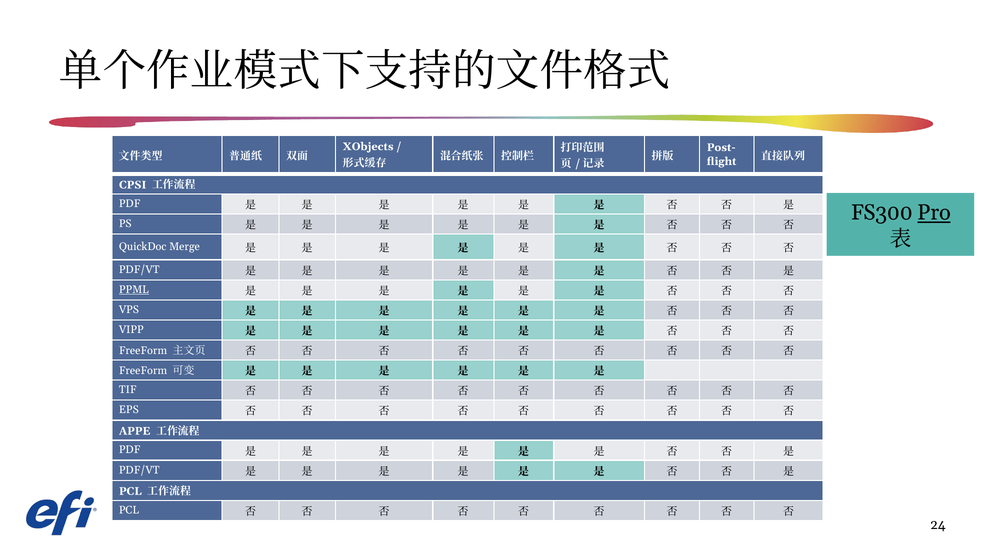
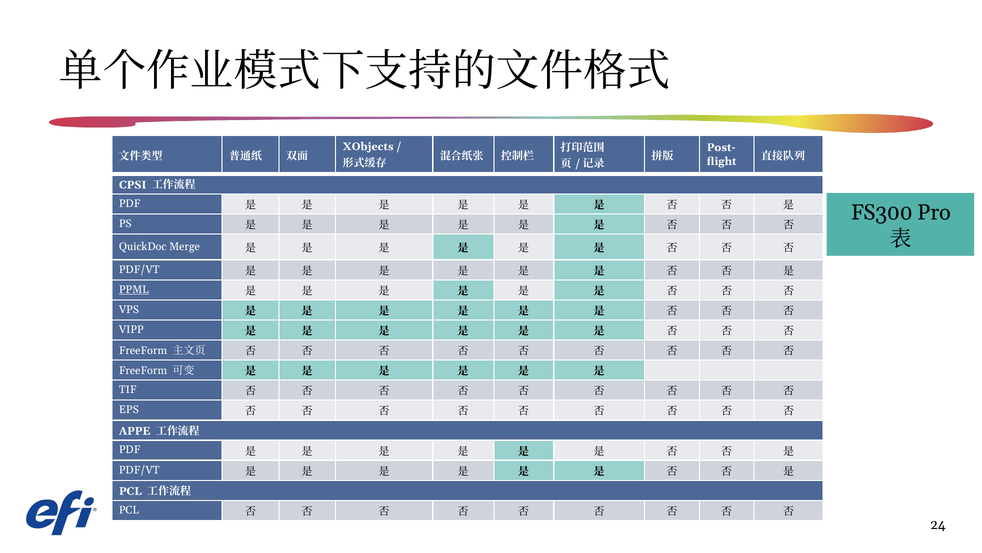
Pro underline: present -> none (934, 213)
